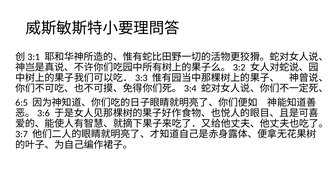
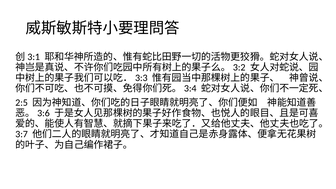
6:5: 6:5 -> 2:5 (22, 103)
